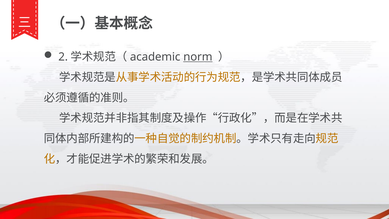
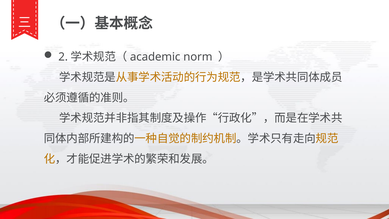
norm underline: present -> none (198, 57)
